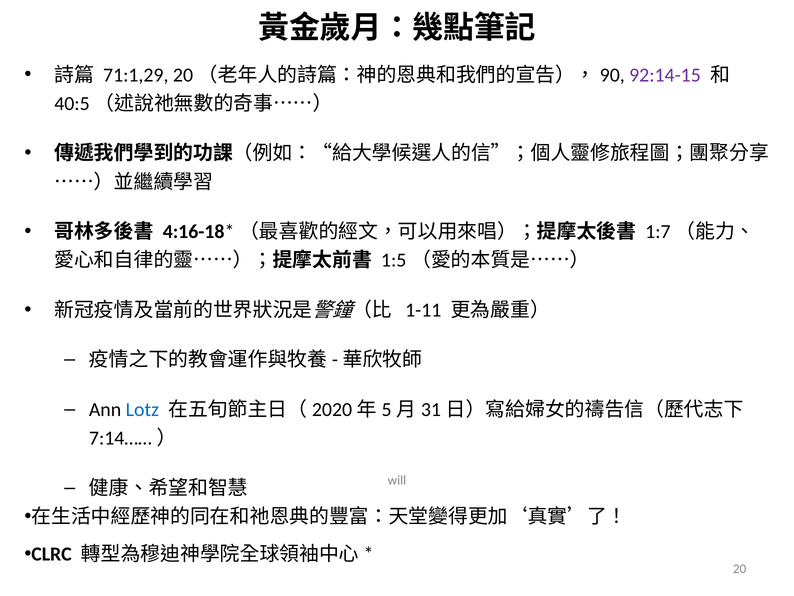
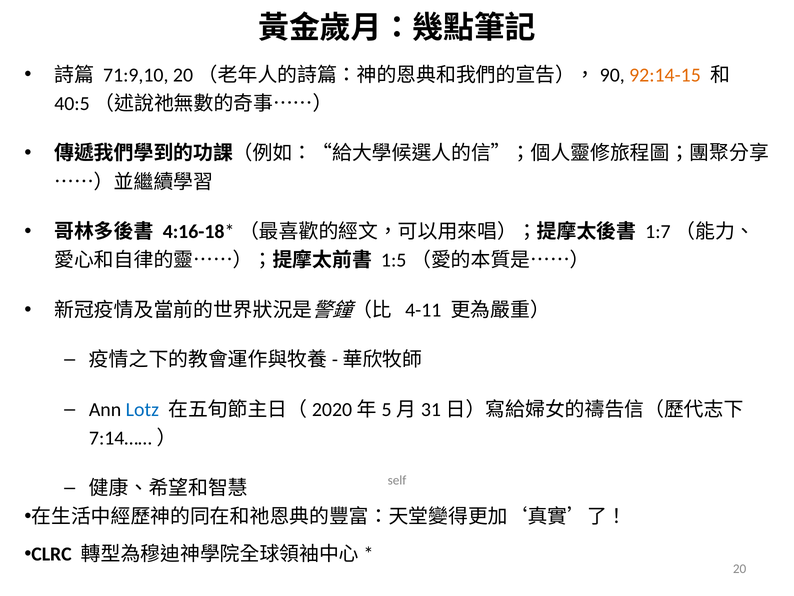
71:1,29: 71:1,29 -> 71:9,10 (136, 75)
92:14-15 colour: purple -> orange (665, 75)
1-11: 1-11 -> 4-11 (423, 310)
will: will -> self (397, 480)
